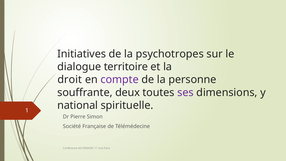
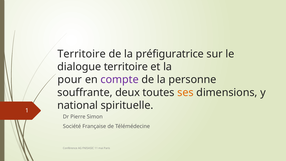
Initiatives: Initiatives -> Territoire (82, 54)
psychotropes: psychotropes -> préfiguratrice (170, 54)
droit: droit -> pour (70, 80)
ses colour: purple -> orange (185, 92)
